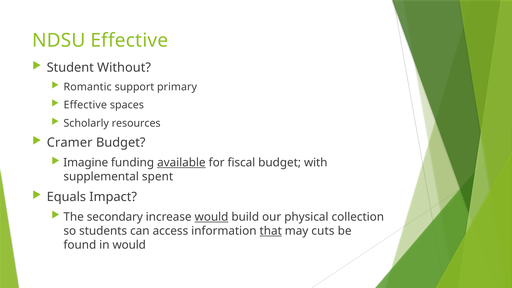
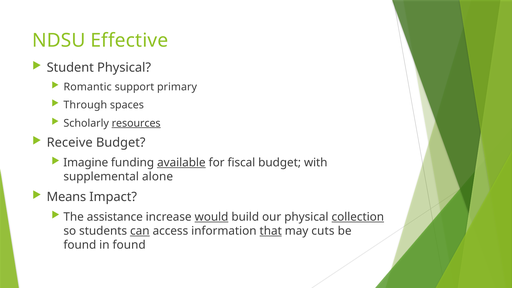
Student Without: Without -> Physical (124, 68)
Effective: Effective -> Through (85, 105)
resources underline: none -> present (136, 123)
Cramer: Cramer -> Receive (70, 143)
spent: spent -> alone (158, 177)
Equals: Equals -> Means (66, 197)
secondary: secondary -> assistance (115, 217)
collection underline: none -> present (358, 217)
can underline: none -> present (140, 231)
in would: would -> found (129, 245)
